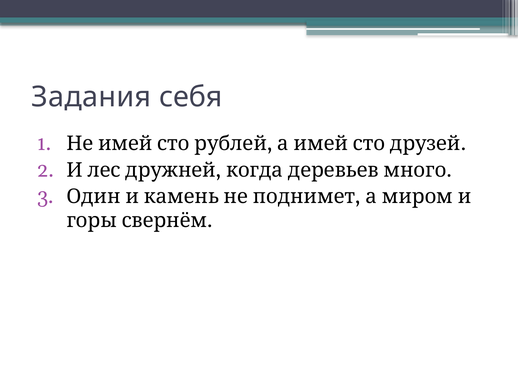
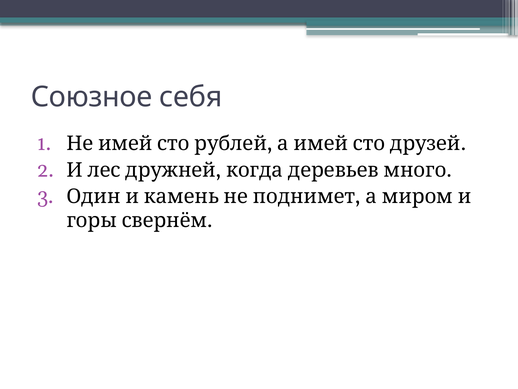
Задания: Задания -> Союзное (92, 97)
